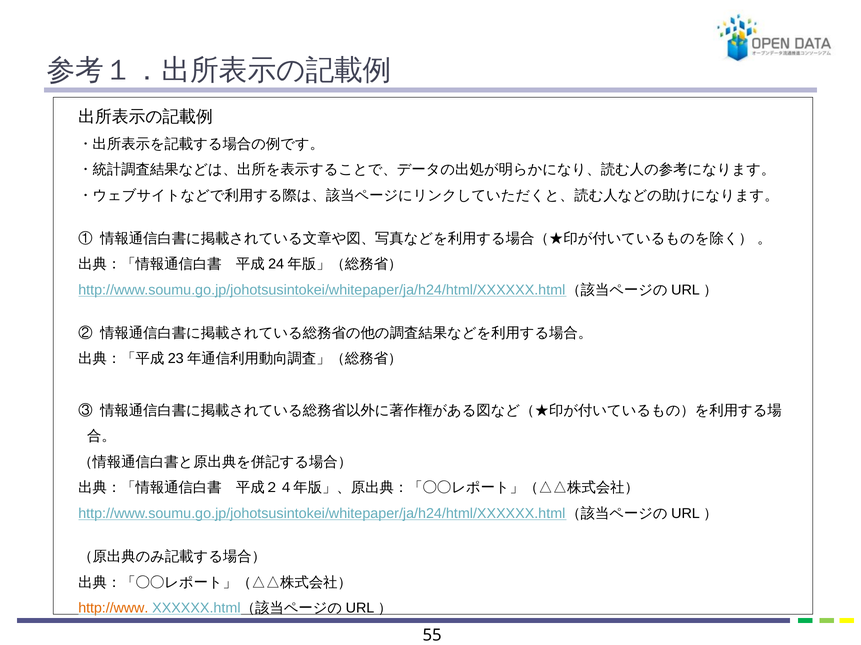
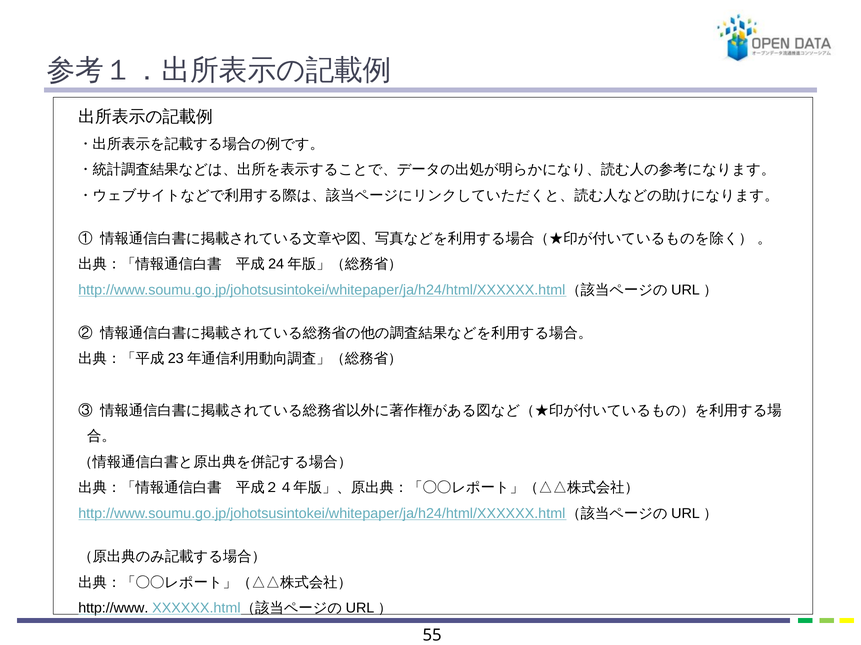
http://www colour: orange -> black (113, 609)
